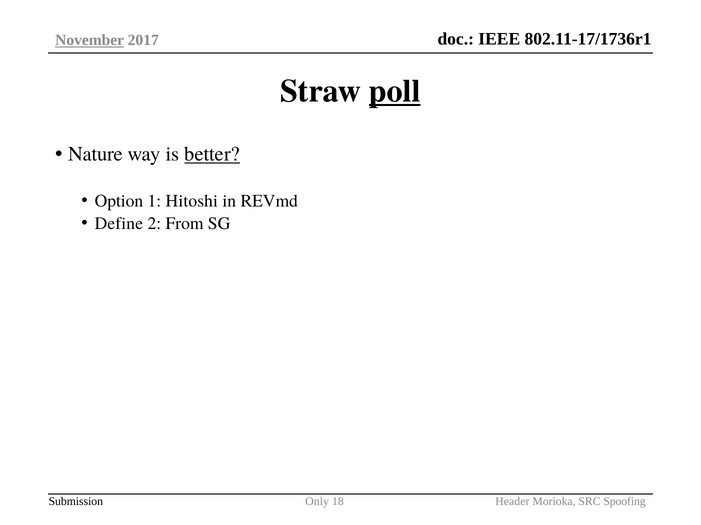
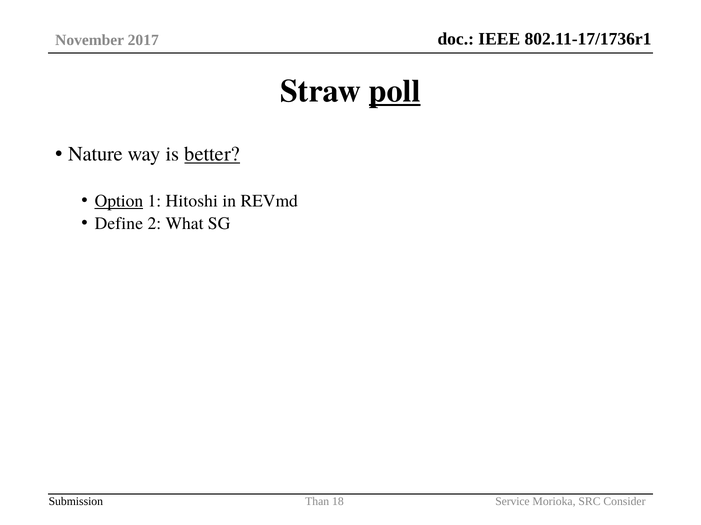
November underline: present -> none (90, 40)
Option underline: none -> present (119, 201)
From: From -> What (185, 224)
Header: Header -> Service (512, 502)
Spoofing: Spoofing -> Consider (624, 502)
Only: Only -> Than (317, 502)
